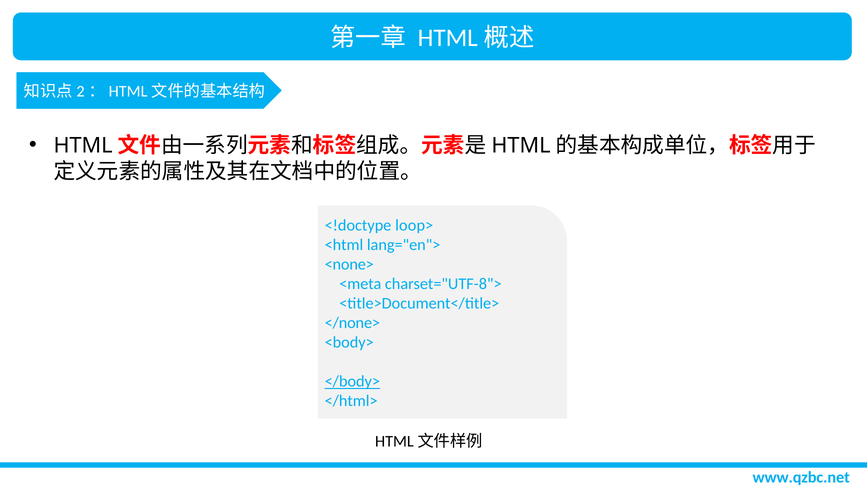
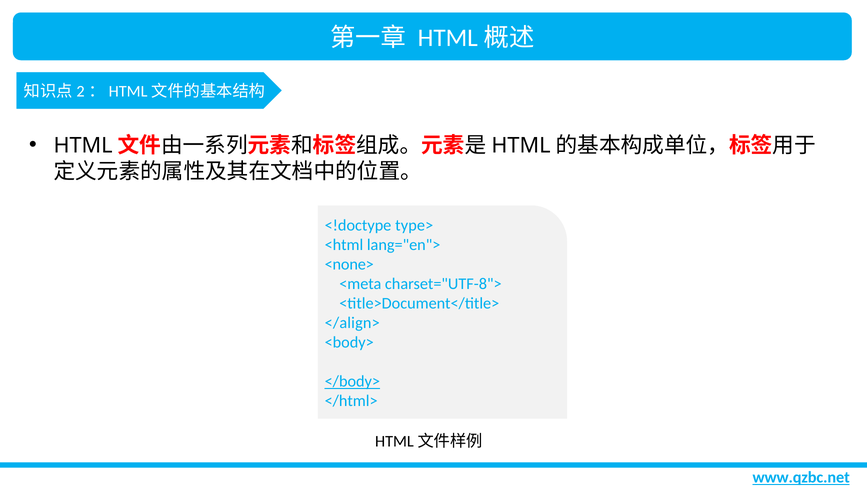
loop>: loop> -> type> (414, 225)
</none>: </none> -> </align> (352, 323)
www.qzbc.net underline: none -> present (801, 477)
